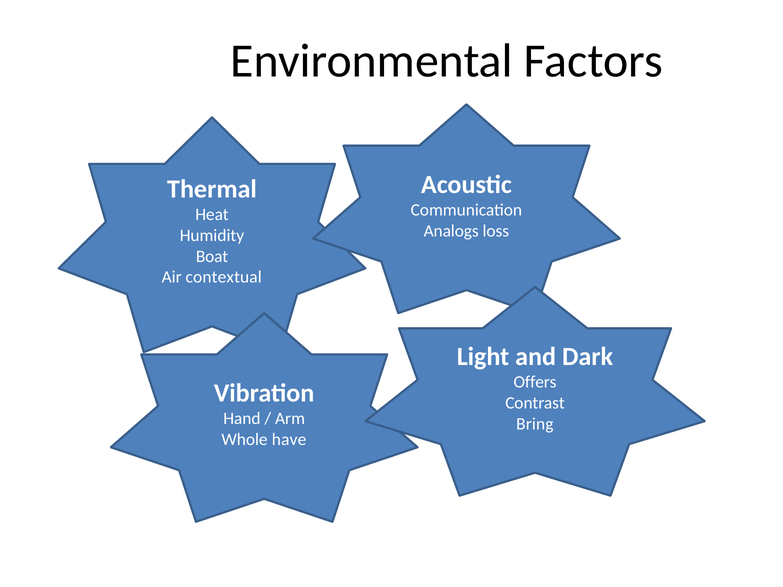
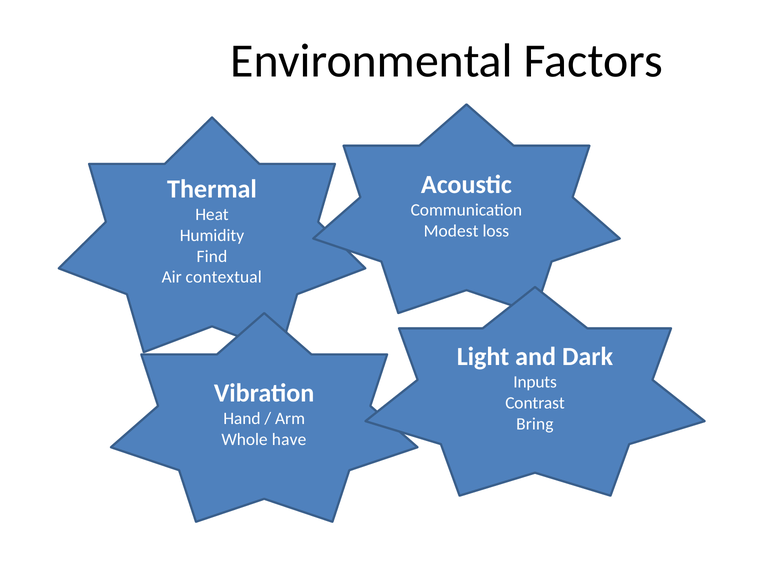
Analogs: Analogs -> Modest (451, 231)
Boat: Boat -> Find (212, 256)
Offers: Offers -> Inputs (535, 382)
